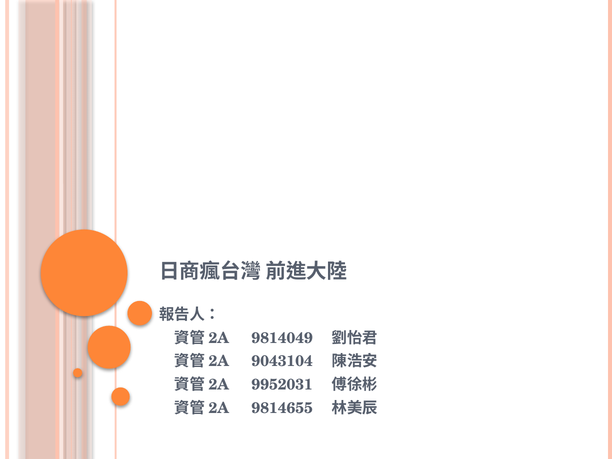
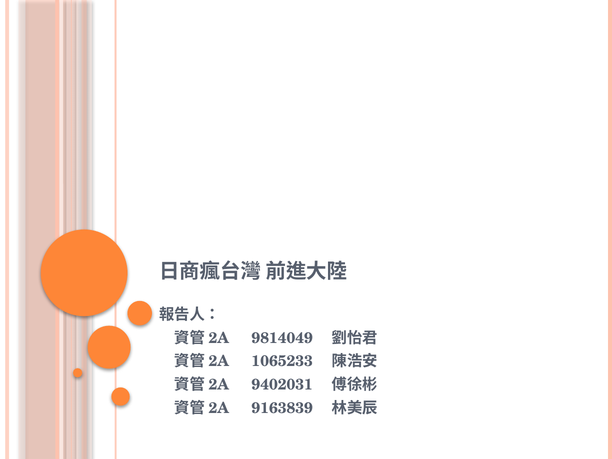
9043104: 9043104 -> 1065233 (282, 361)
9952031: 9952031 -> 9402031 (282, 385)
9814655: 9814655 -> 9163839 (282, 408)
